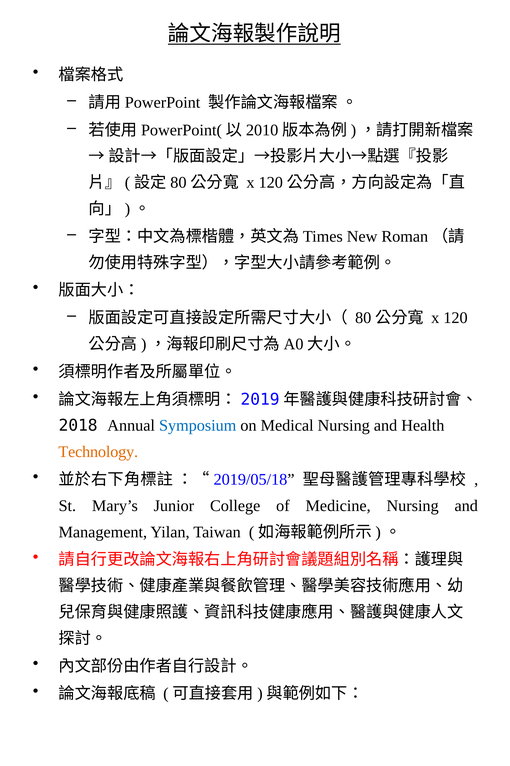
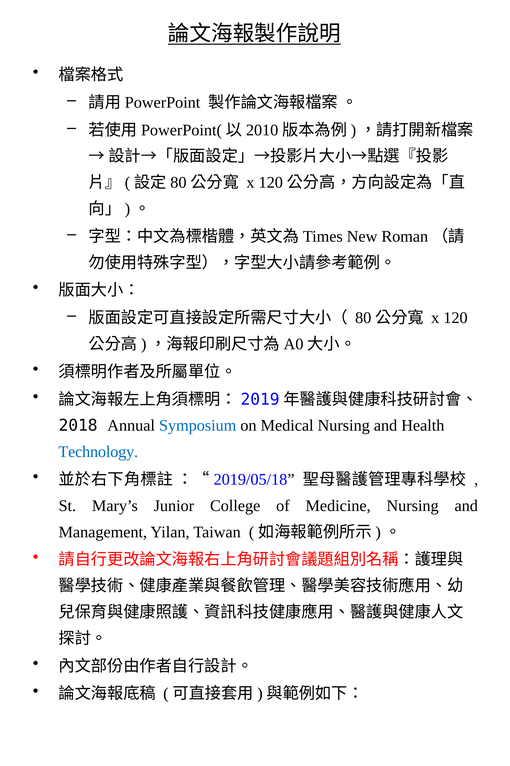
Technology colour: orange -> blue (98, 451)
